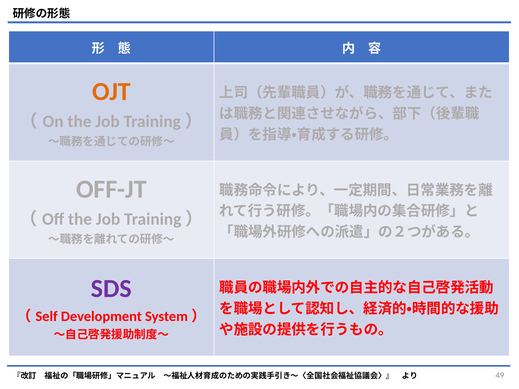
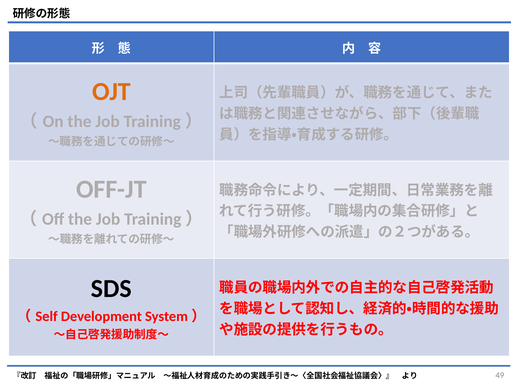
SDS colour: purple -> black (111, 289)
